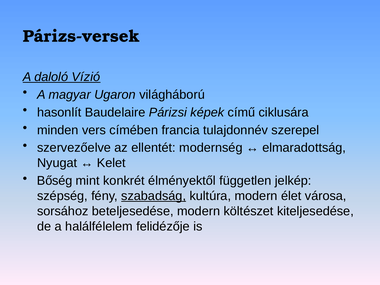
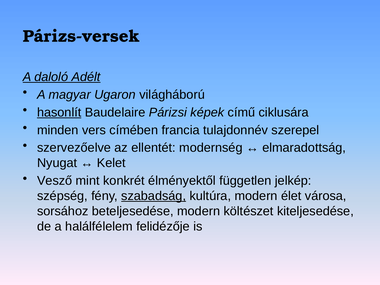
Vízió: Vízió -> Adélt (86, 77)
hasonlít underline: none -> present (59, 112)
Bőség: Bőség -> Vesző (55, 181)
